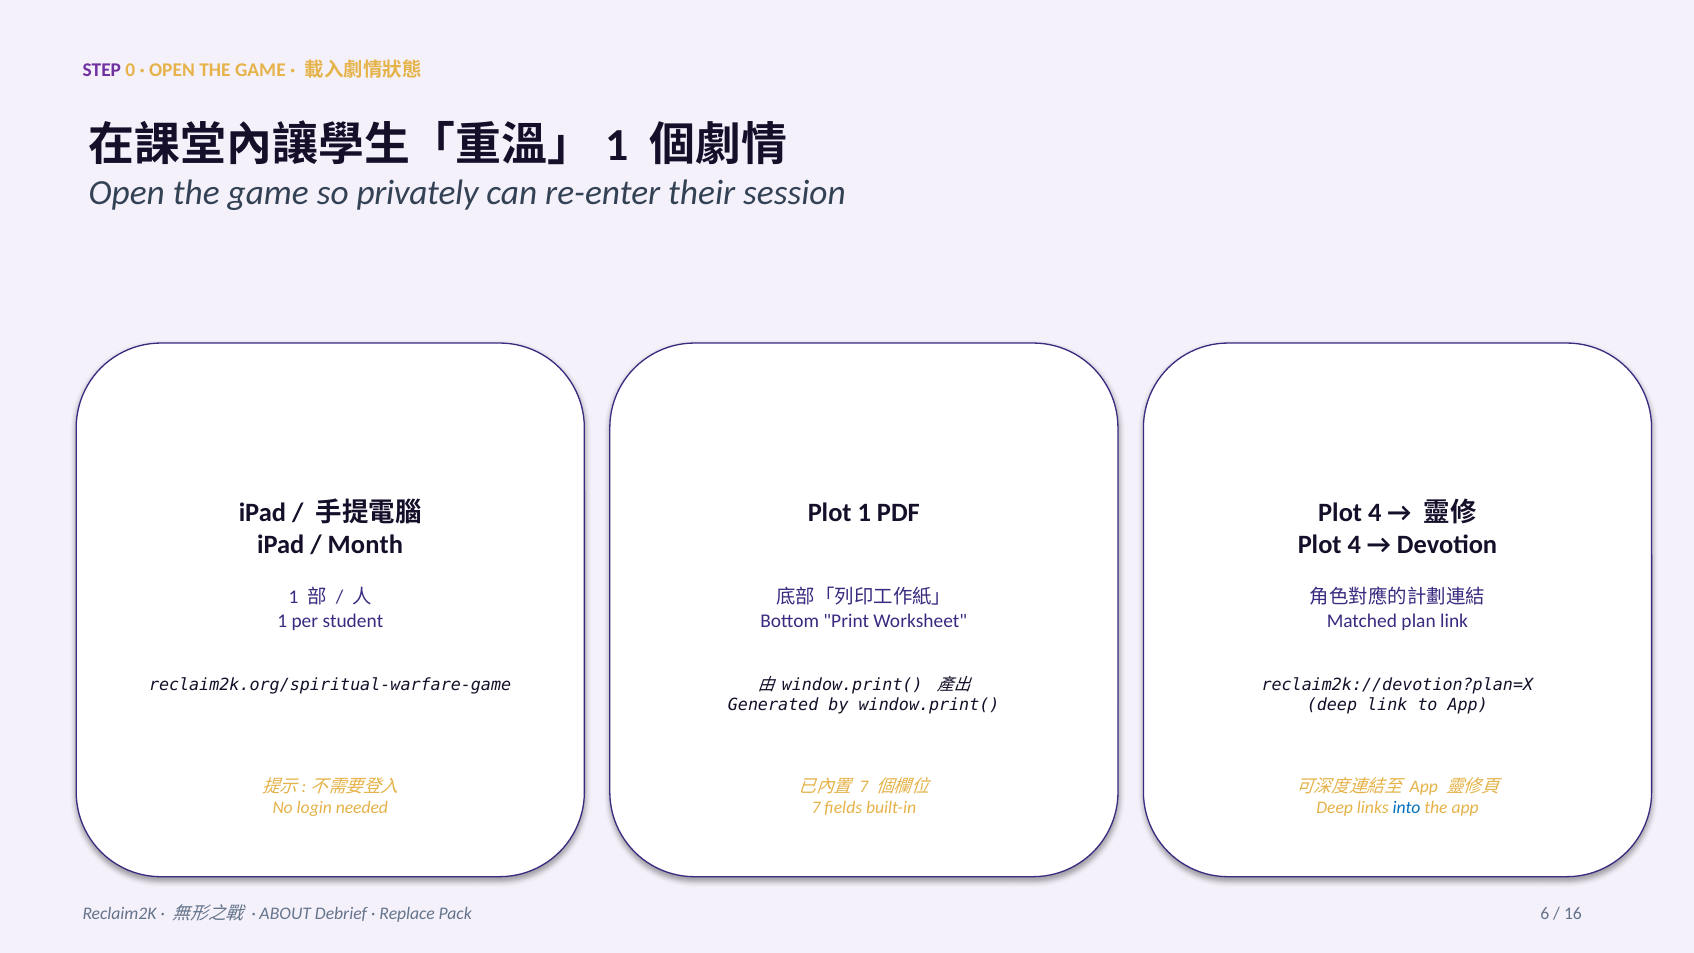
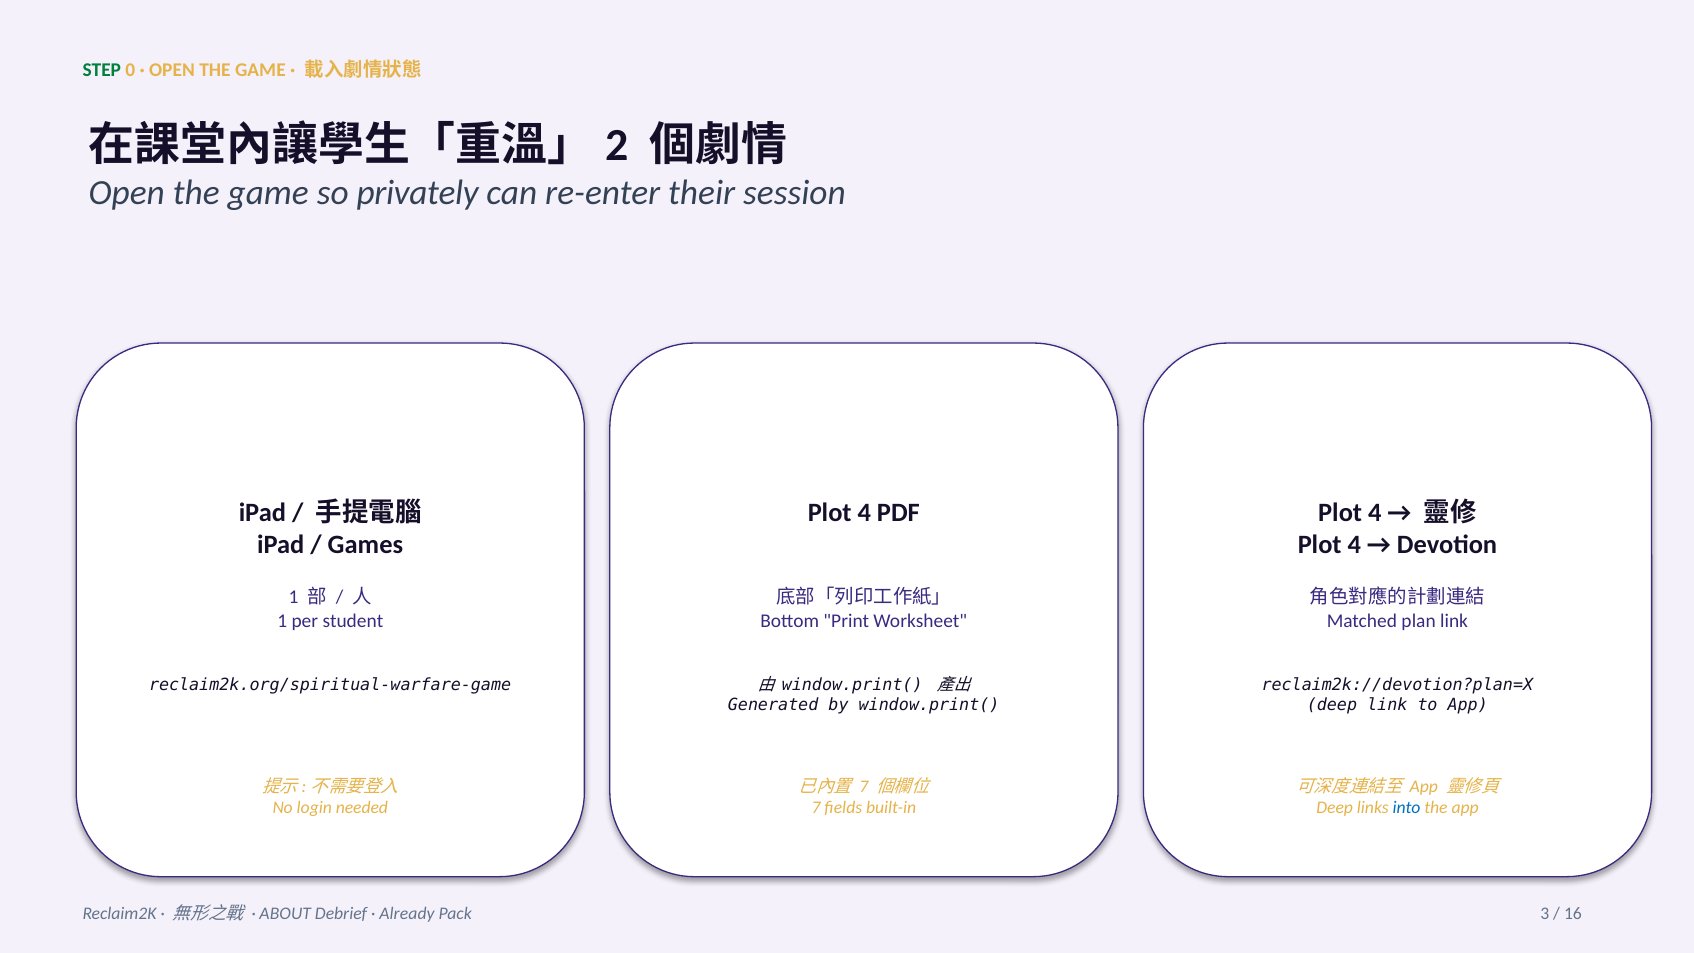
STEP colour: purple -> green (102, 70)
1: 1 -> 2 (617, 145)
1: 1 -> 4 (864, 513)
Month: Month -> Games (365, 545)
Replace: Replace -> Already (407, 914)
6: 6 -> 3 (1545, 914)
